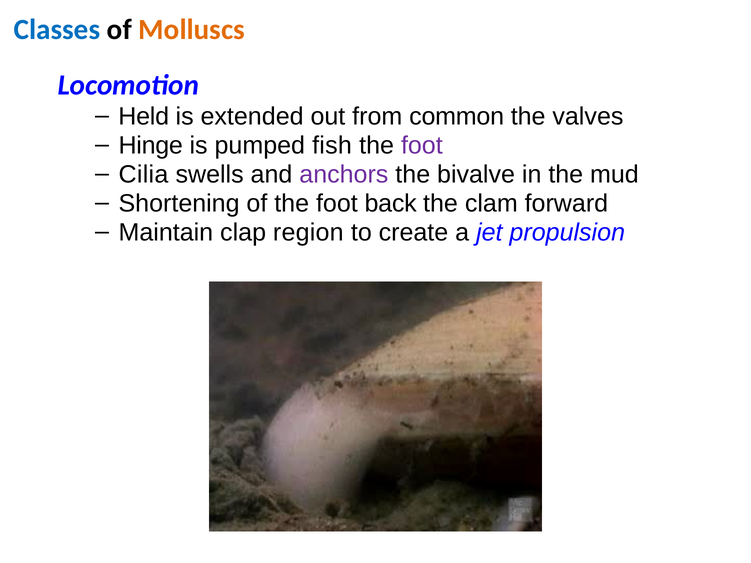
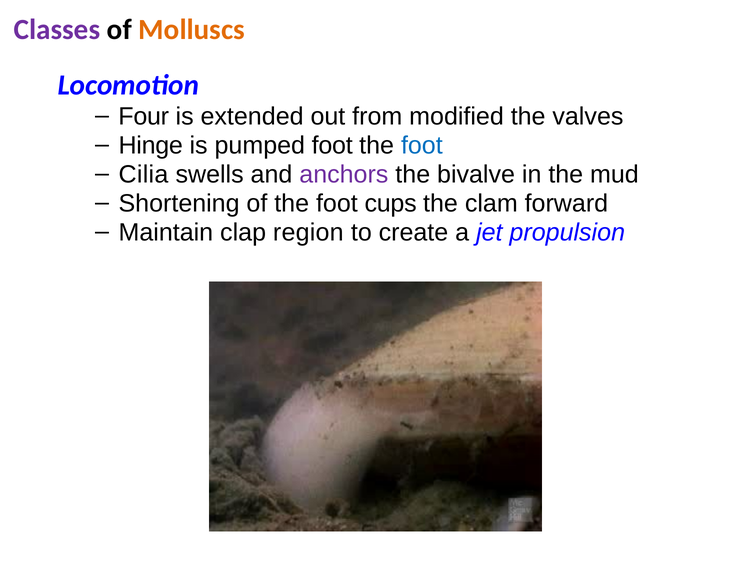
Classes colour: blue -> purple (57, 30)
Held: Held -> Four (144, 117)
common: common -> modified (457, 117)
pumped fish: fish -> foot (332, 146)
foot colour: purple -> blue (422, 146)
back: back -> cups (391, 204)
